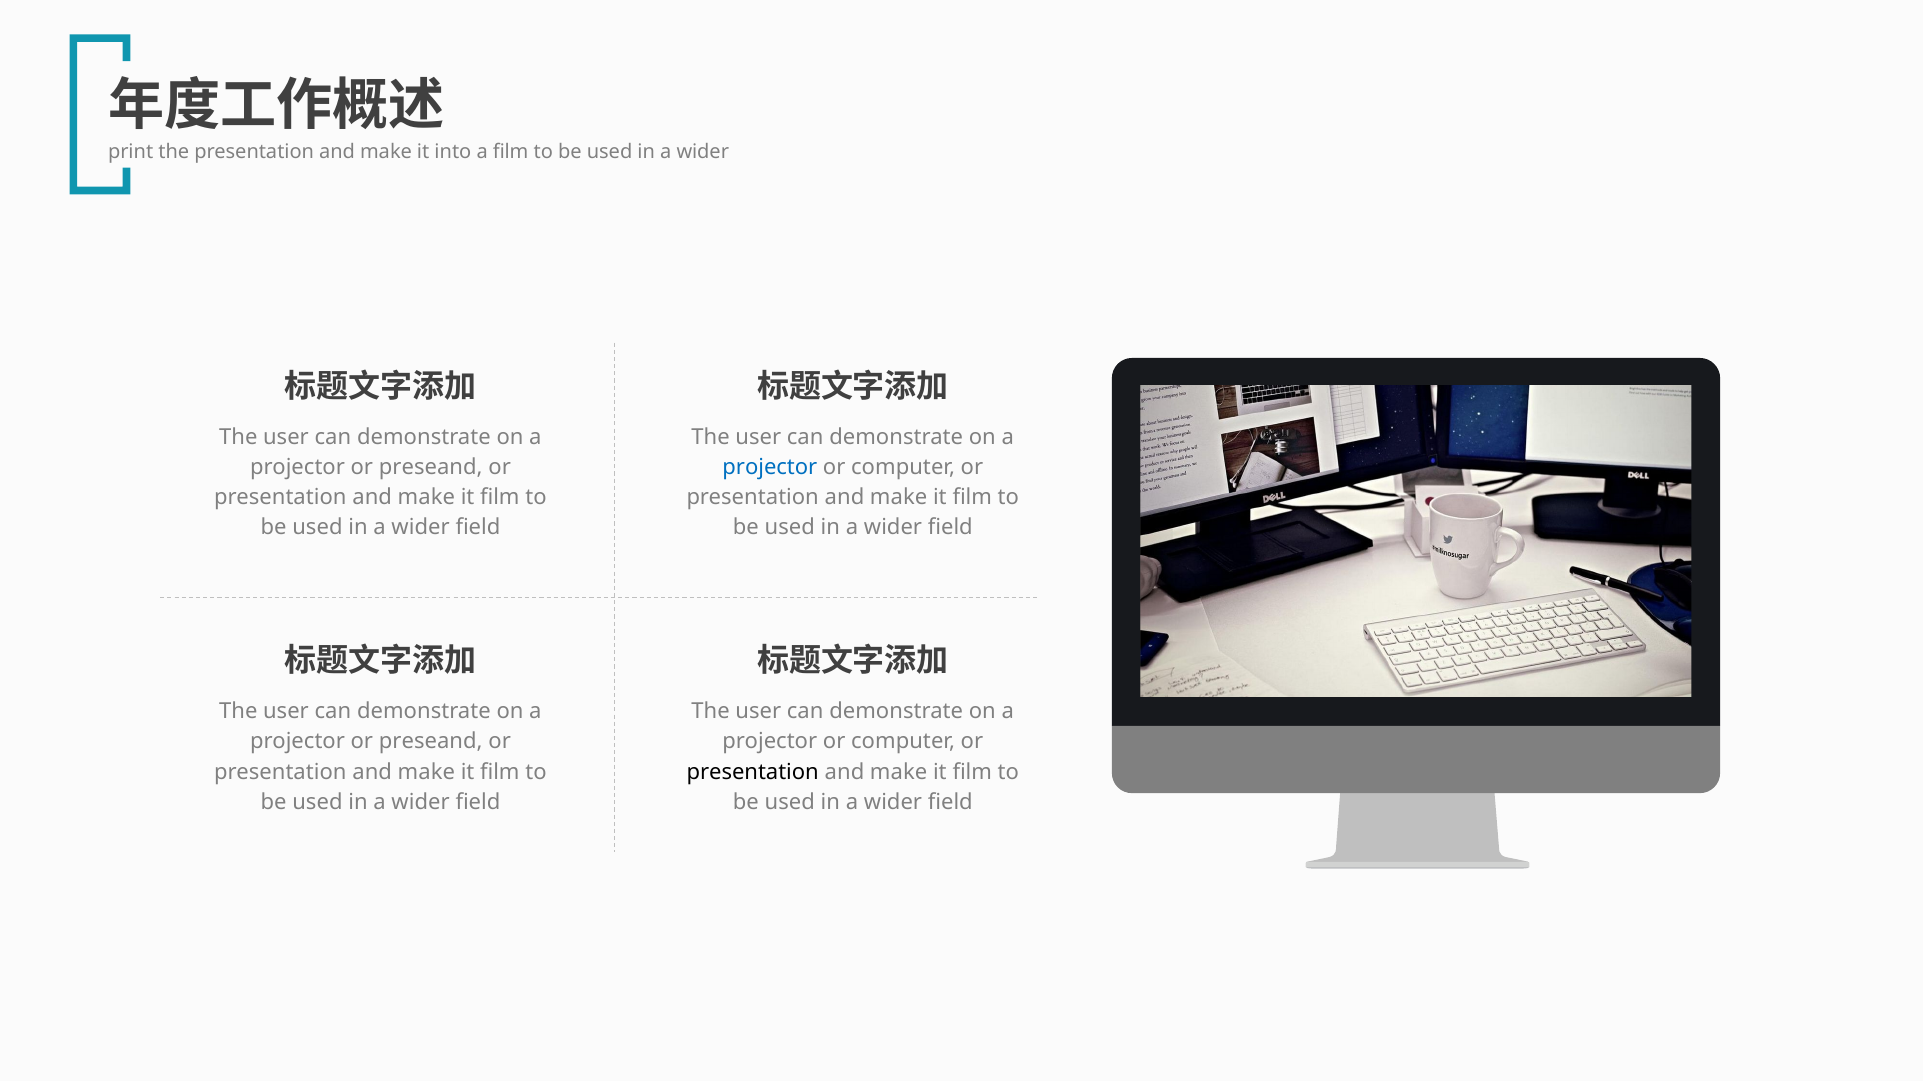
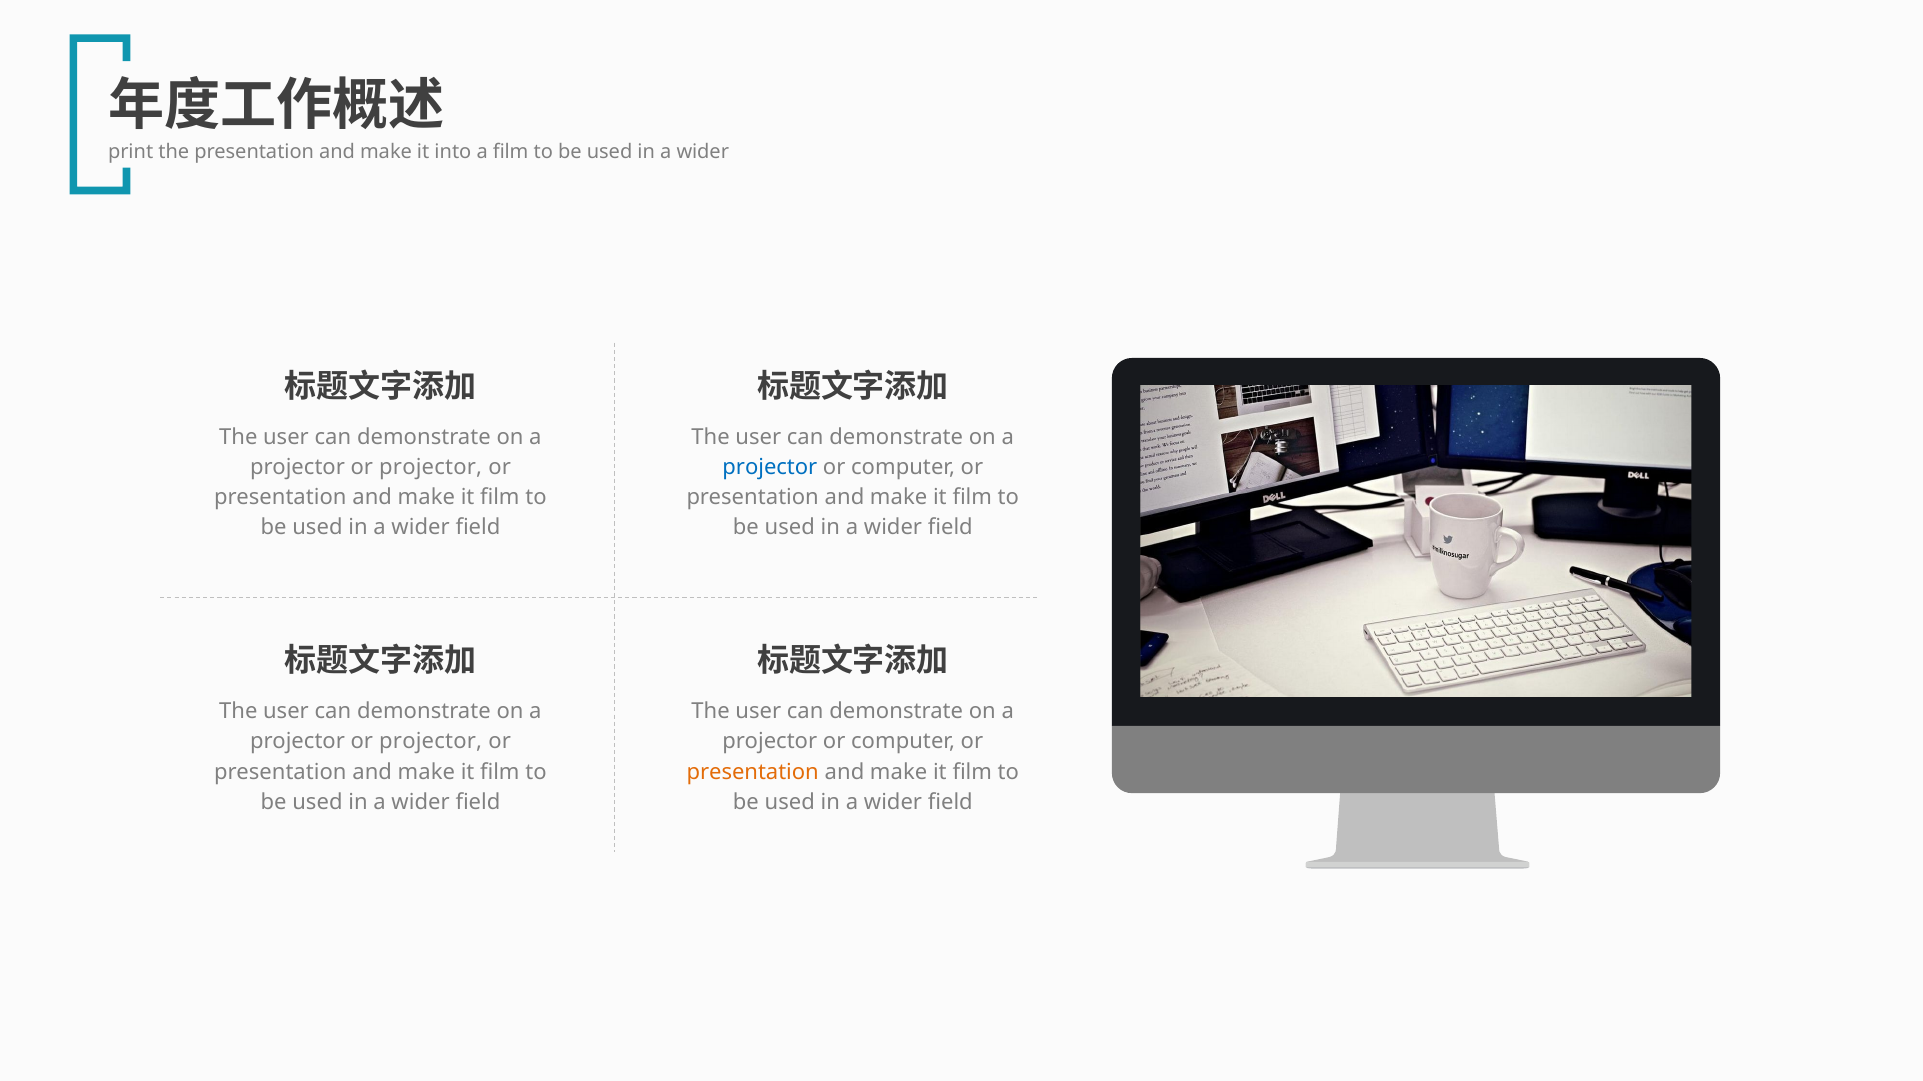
preseand: preseand -> projector (431, 467)
preseand: preseand -> projector (431, 742)
presentation colour: black -> orange (753, 772)
